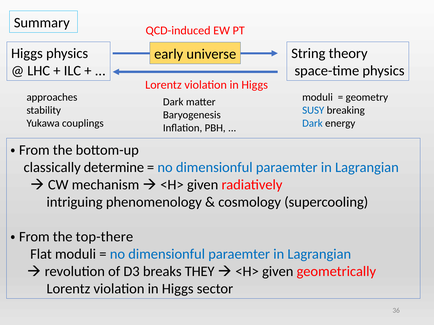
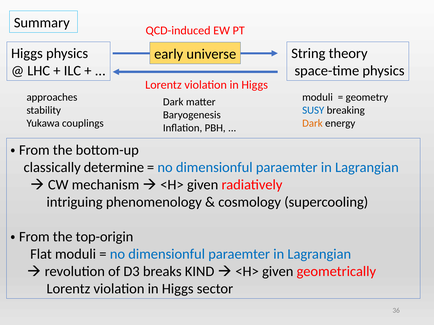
Dark colour: blue -> orange (312, 123)
top-there: top-there -> top-origin (105, 237)
THEY: THEY -> KIND (200, 272)
